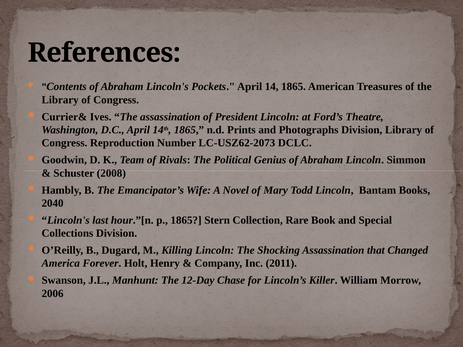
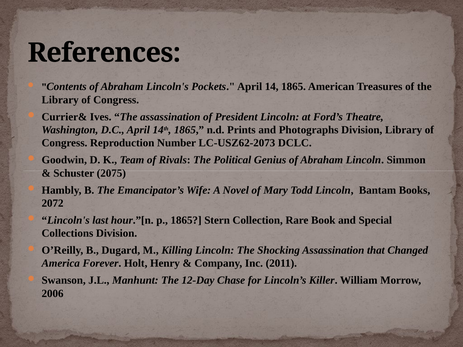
2008: 2008 -> 2075 (111, 173)
2040: 2040 -> 2072 (53, 203)
